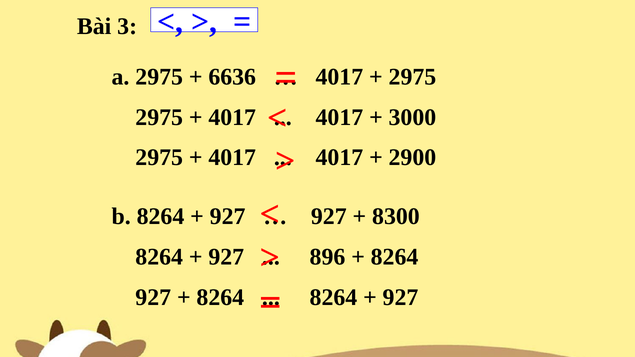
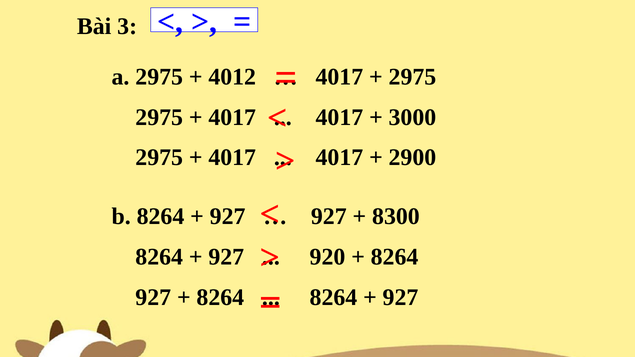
6636: 6636 -> 4012 (232, 77)
896: 896 -> 920 (327, 257)
